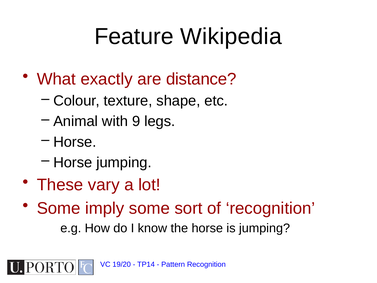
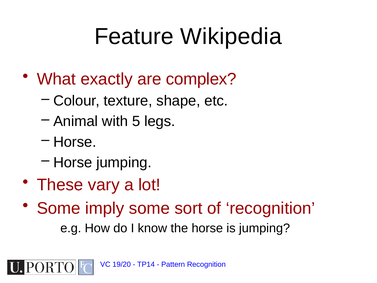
distance: distance -> complex (201, 79)
9: 9 -> 5 (136, 121)
